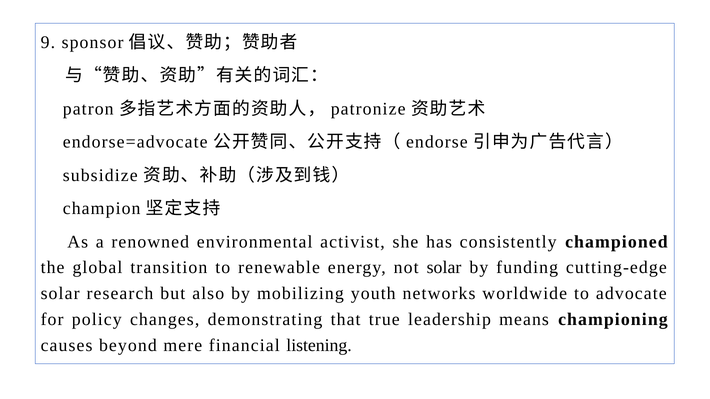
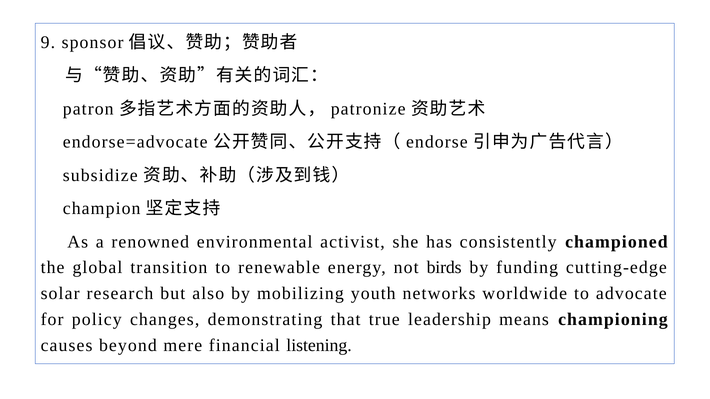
not solar: solar -> birds (444, 268)
